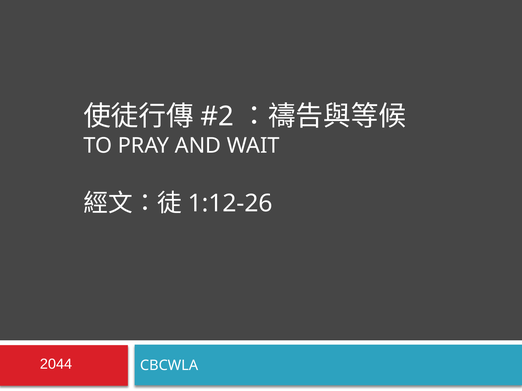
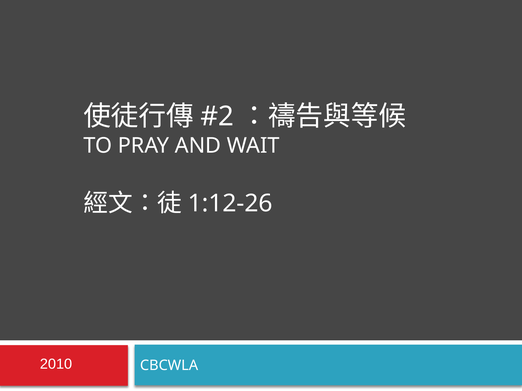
2044: 2044 -> 2010 (56, 365)
